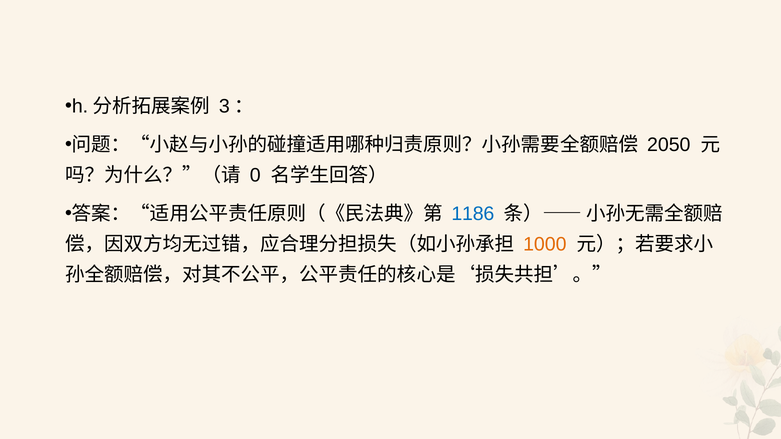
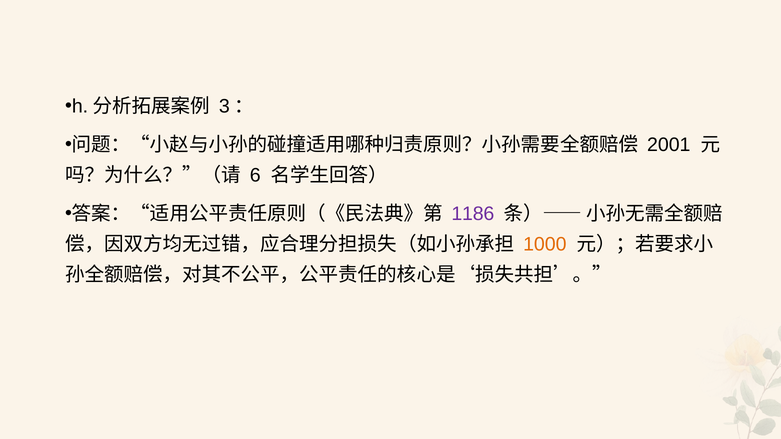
2050: 2050 -> 2001 (669, 145)
0: 0 -> 6 (255, 175)
1186 colour: blue -> purple (473, 214)
